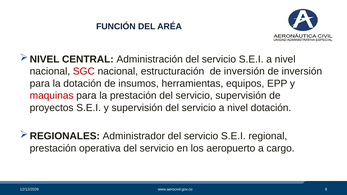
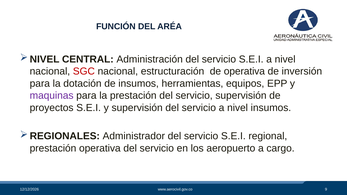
estructuración de inversión: inversión -> operativa (244, 71)
maquinas colour: red -> purple (52, 96)
nivel dotación: dotación -> insumos (271, 108)
